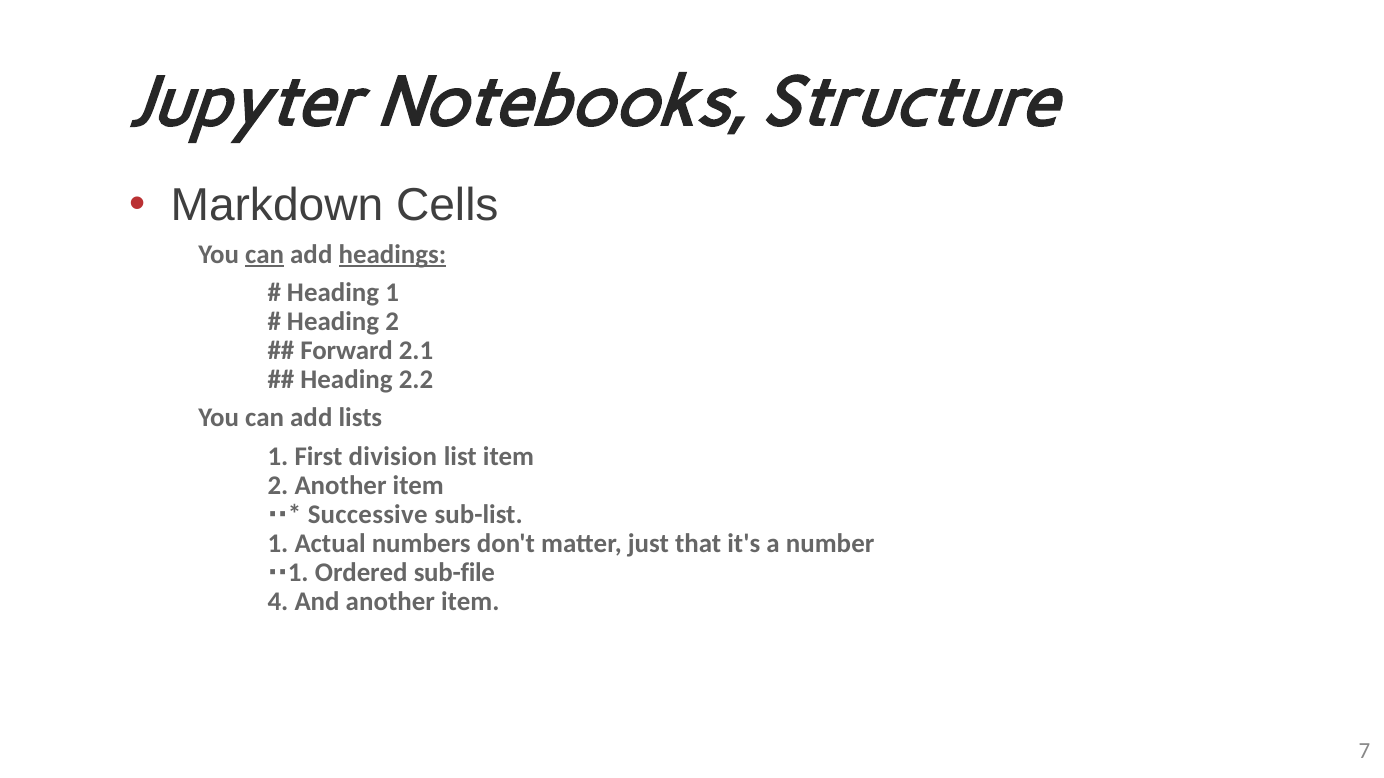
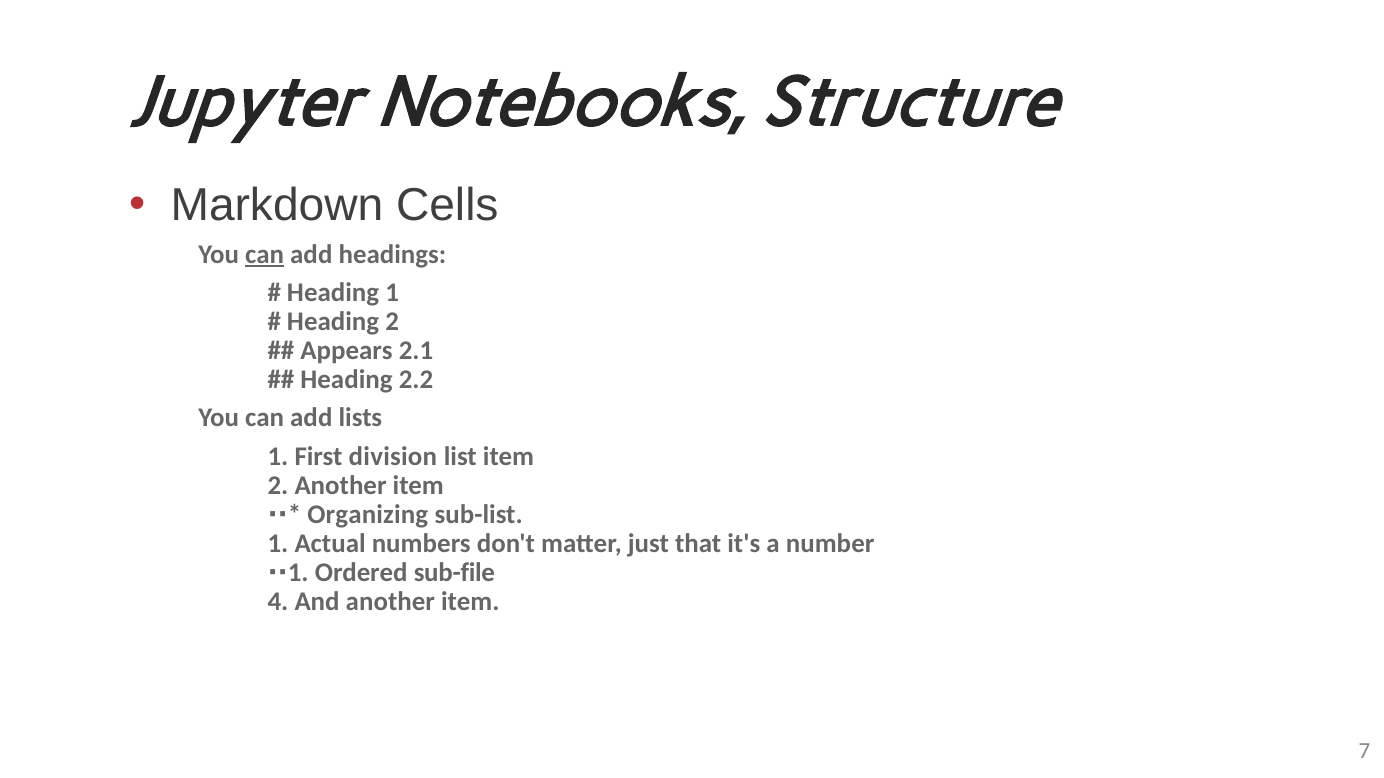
headings underline: present -> none (392, 254)
Forward: Forward -> Appears (346, 351)
Successive: Successive -> Organizing (368, 515)
